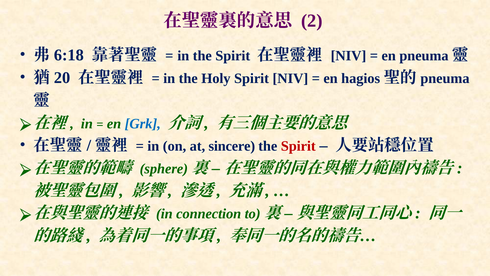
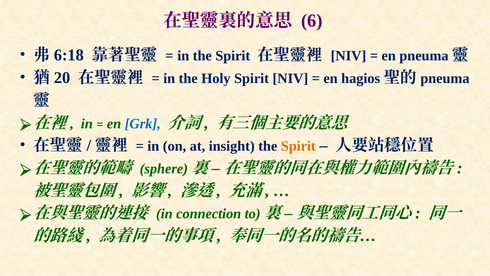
2: 2 -> 6 (312, 21)
sincere: sincere -> insight (232, 146)
Spirit colour: red -> orange (298, 146)
